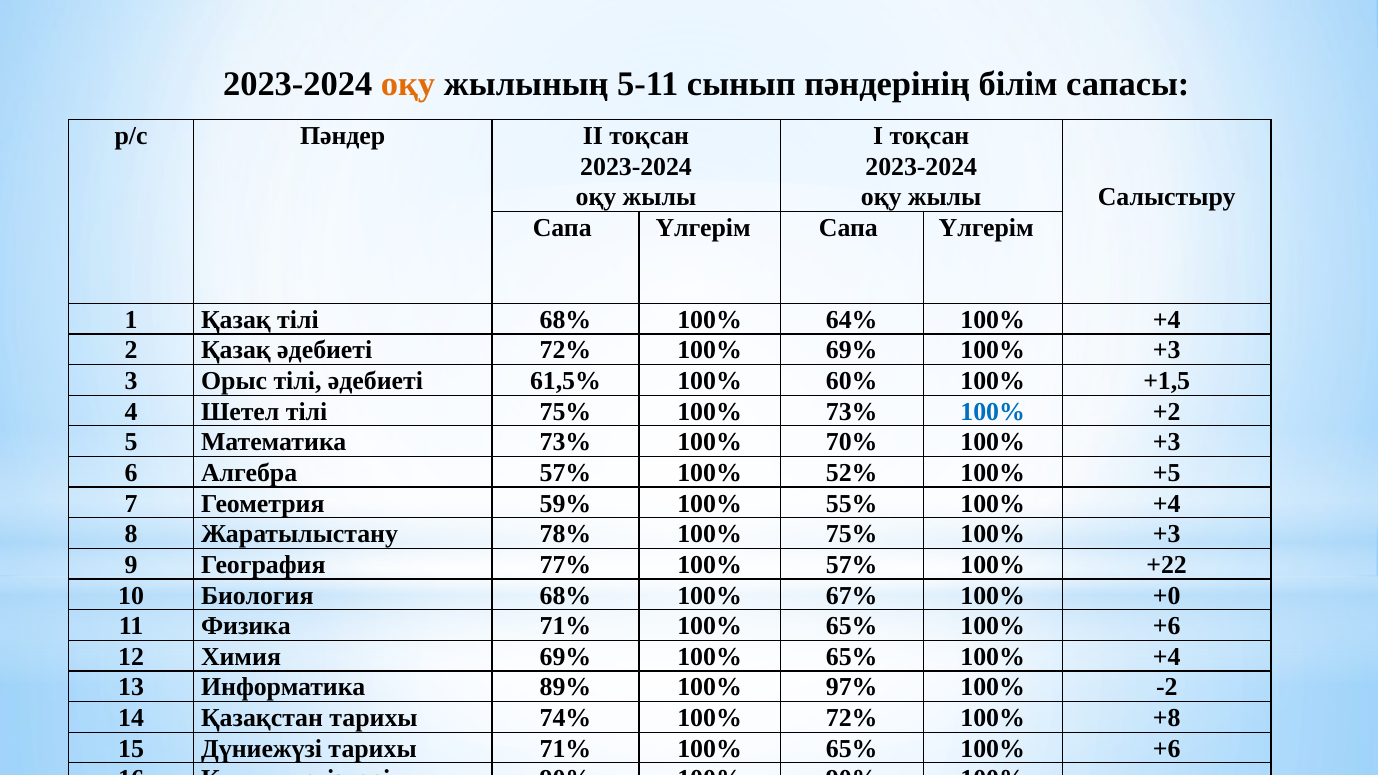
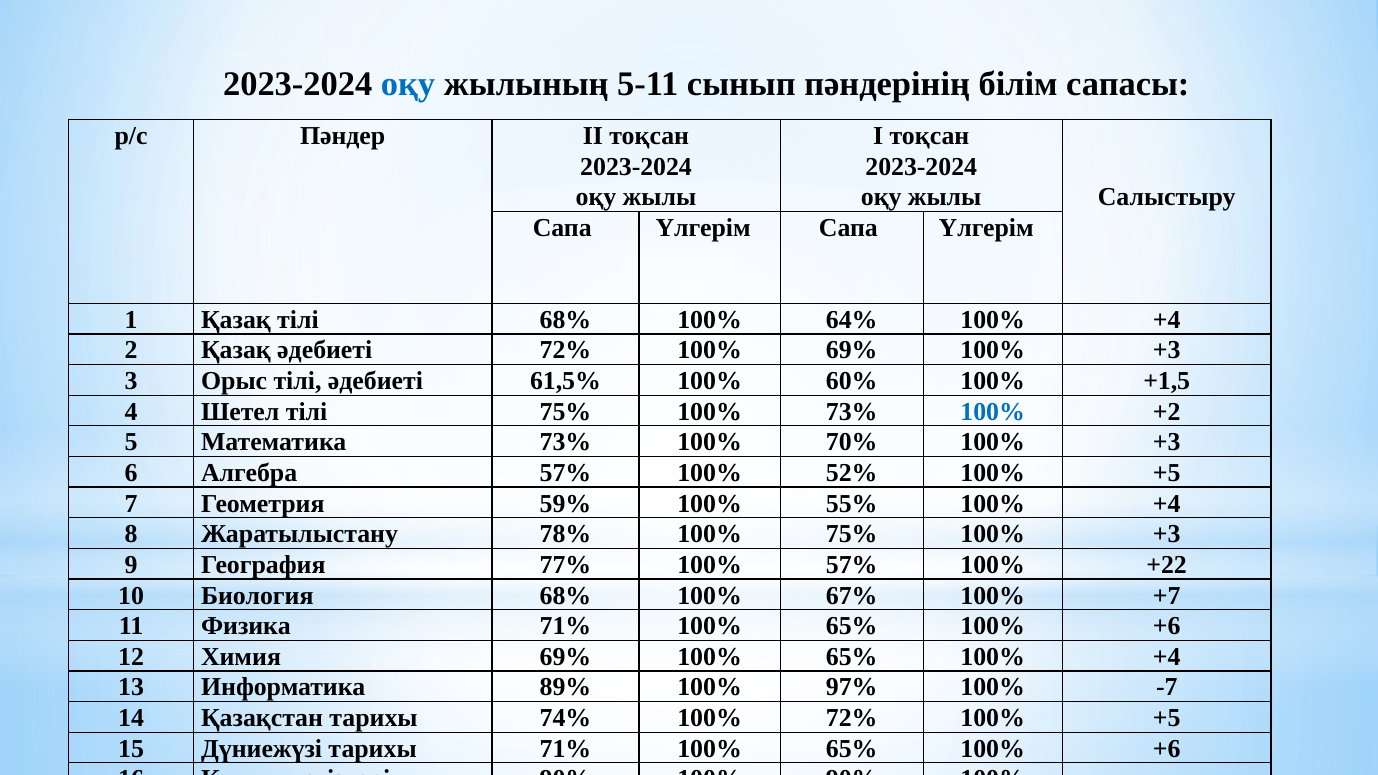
оқу colour: orange -> blue (408, 84)
+0: +0 -> +7 (1167, 596)
-2: -2 -> -7 (1167, 688)
72% 100% +8: +8 -> +5 (1167, 718)
